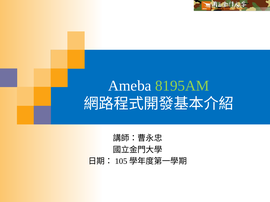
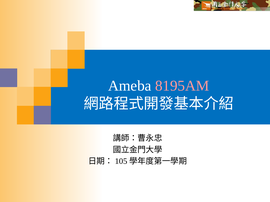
8195AM colour: light green -> pink (182, 86)
